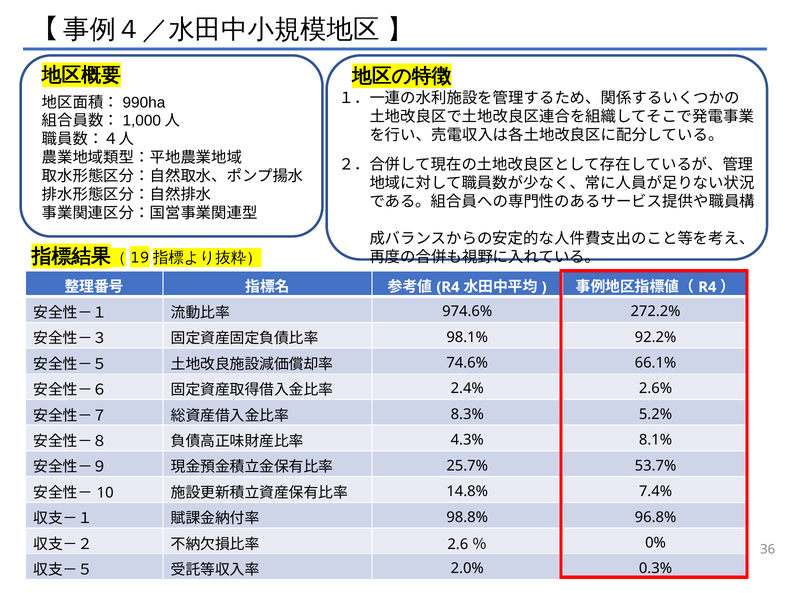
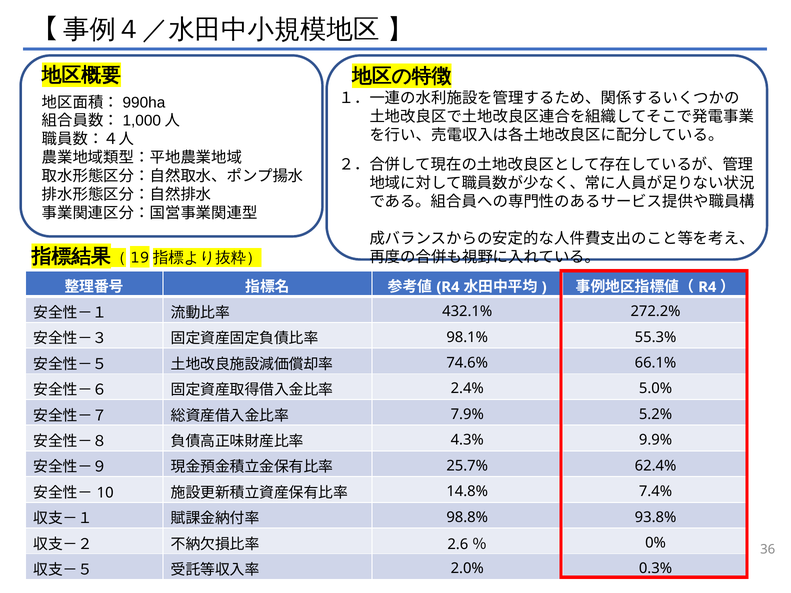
974.6%: 974.6% -> 432.1% (467, 312)
92.2%: 92.2% -> 55.3% (656, 337)
2.6%: 2.6% -> 5.0% (656, 389)
8.3%: 8.3% -> 7.9% (467, 414)
8.1%: 8.1% -> 9.9% (656, 440)
53.7%: 53.7% -> 62.4% (656, 466)
96.8%: 96.8% -> 93.8% (656, 517)
